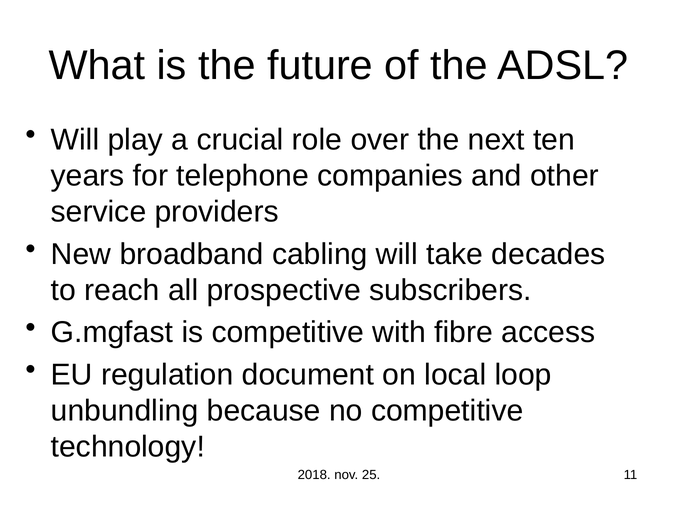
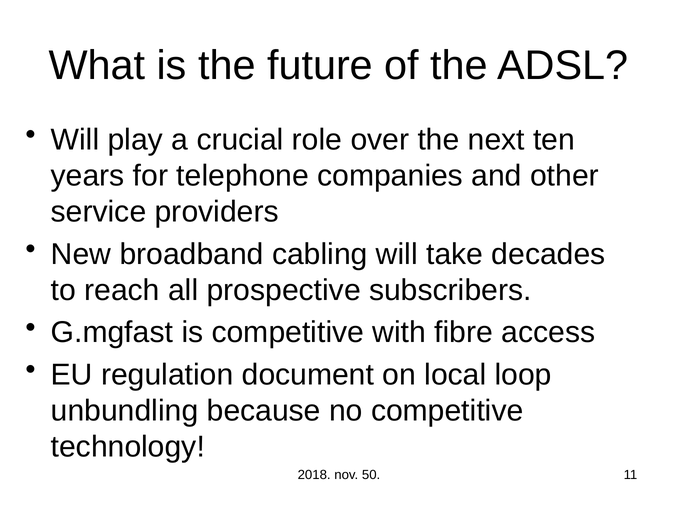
25: 25 -> 50 (371, 475)
